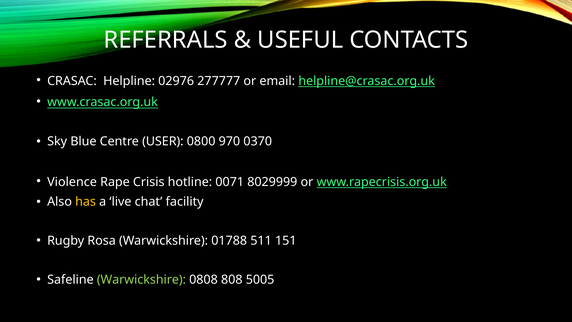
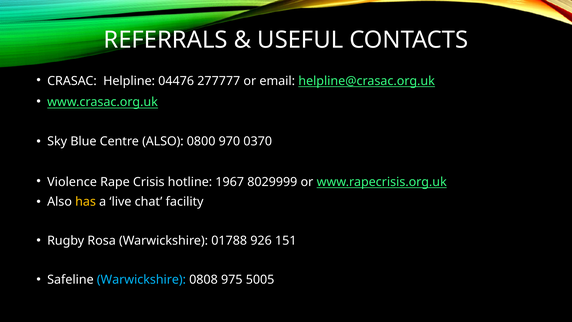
02976: 02976 -> 04476 (176, 81)
Centre USER: USER -> ALSO (163, 141)
0071: 0071 -> 1967 (230, 182)
511: 511 -> 926 (261, 241)
Warwickshire colour: light green -> light blue (141, 280)
808: 808 -> 975 (232, 280)
